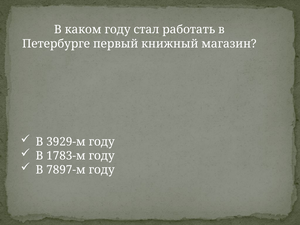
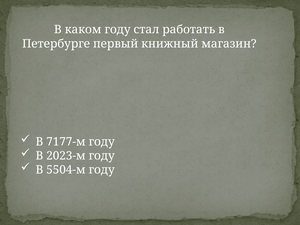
3929-м: 3929-м -> 7177-м (66, 142)
1783-м: 1783-м -> 2023-м (66, 156)
7897-м: 7897-м -> 5504-м (66, 170)
